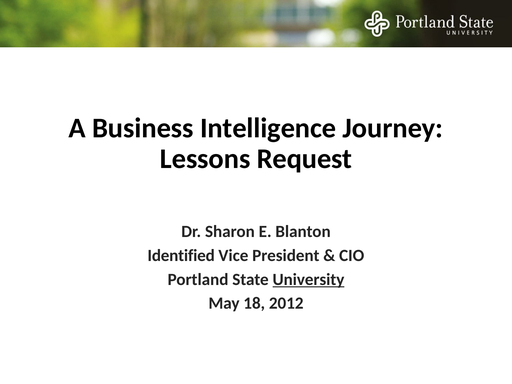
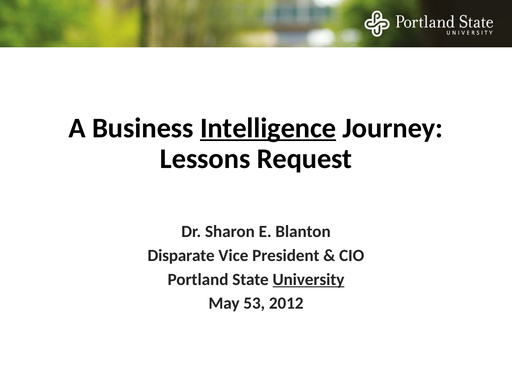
Intelligence underline: none -> present (268, 128)
Identified: Identified -> Disparate (181, 255)
18: 18 -> 53 (254, 303)
